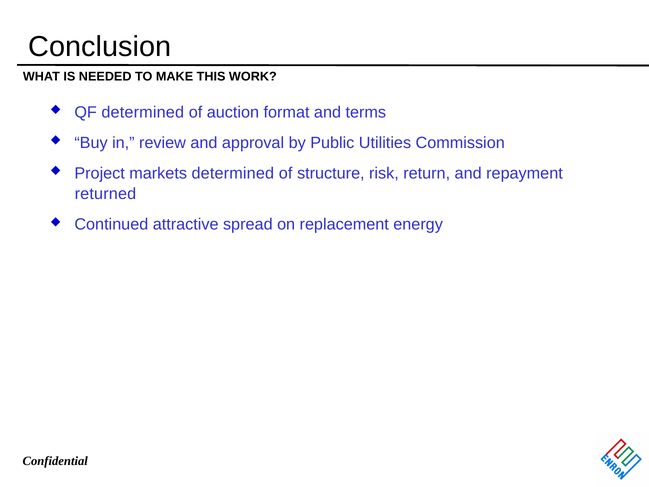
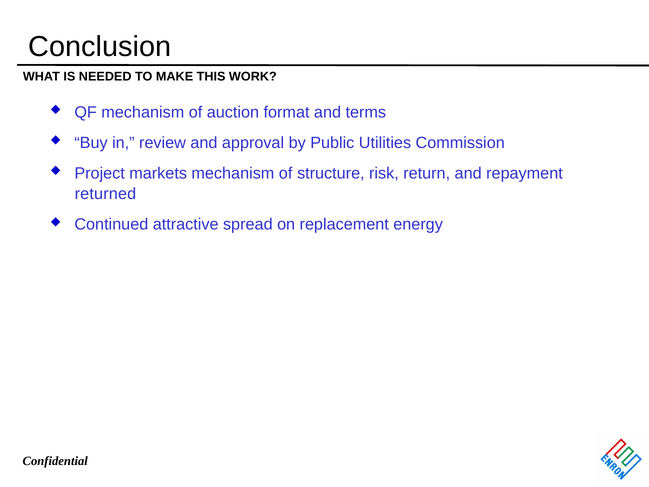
QF determined: determined -> mechanism (143, 112)
markets determined: determined -> mechanism (233, 173)
